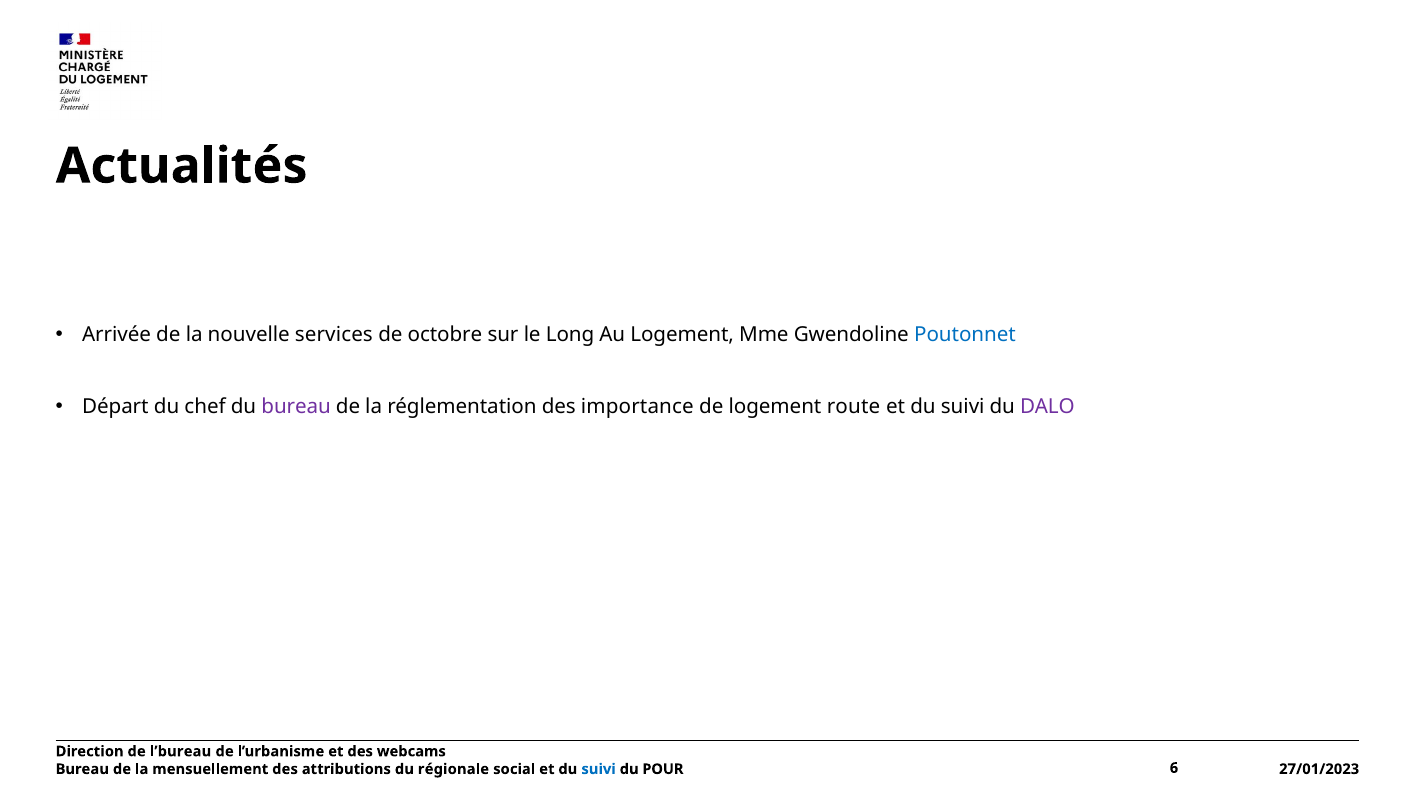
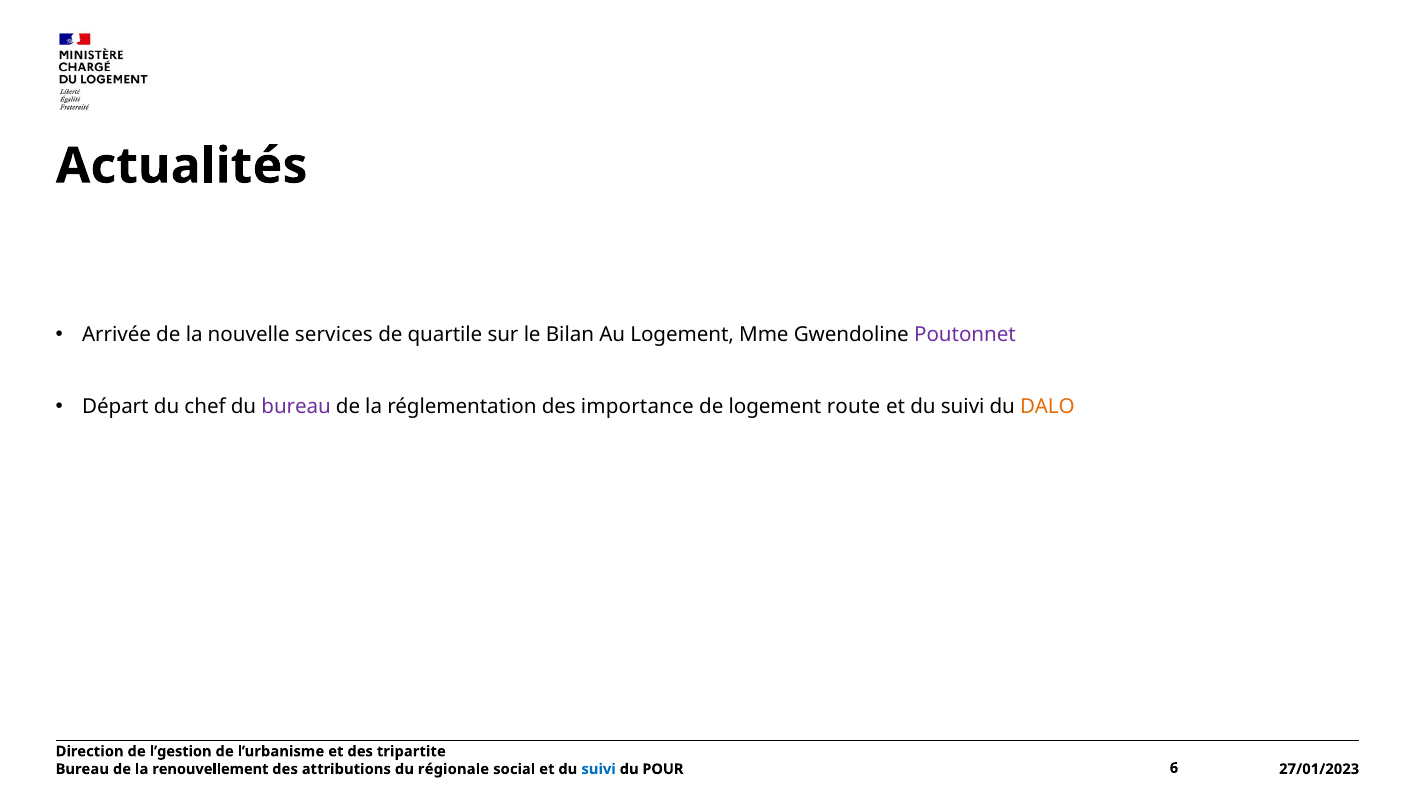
octobre: octobre -> quartile (445, 335)
Long: Long -> Bilan (570, 335)
Poutonnet colour: blue -> purple (965, 335)
DALO colour: purple -> orange (1047, 407)
l’bureau: l’bureau -> l’gestion (181, 751)
webcams: webcams -> tripartite (411, 751)
mensuellement: mensuellement -> renouvellement (210, 769)
